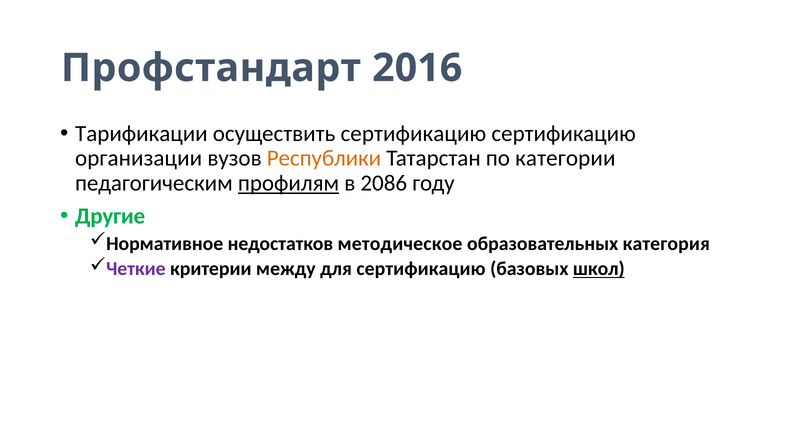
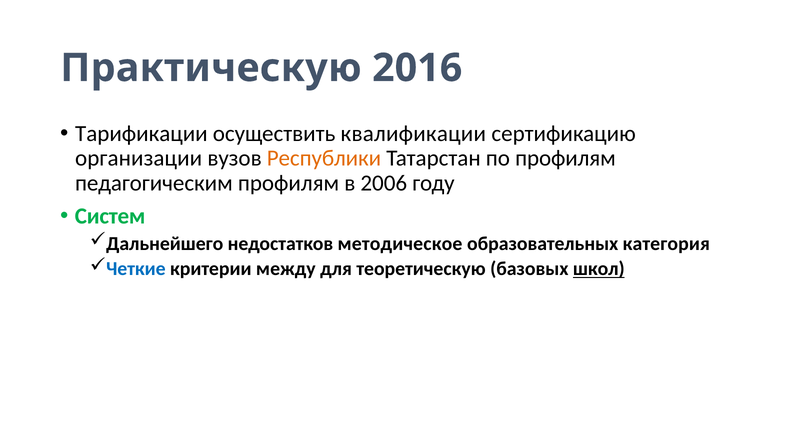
Профстандарт: Профстандарт -> Практическую (211, 68)
осуществить сертификацию: сертификацию -> квалификации (413, 134)
по категории: категории -> профилям (565, 158)
профилям underline: present -> none (289, 183)
2086: 2086 -> 2006 (384, 183)
Другие: Другие -> Систем (110, 216)
Нормативное: Нормативное -> Дальнейшего (165, 244)
Четкие colour: purple -> blue (136, 269)
для сертификацию: сертификацию -> теоретическую (421, 269)
